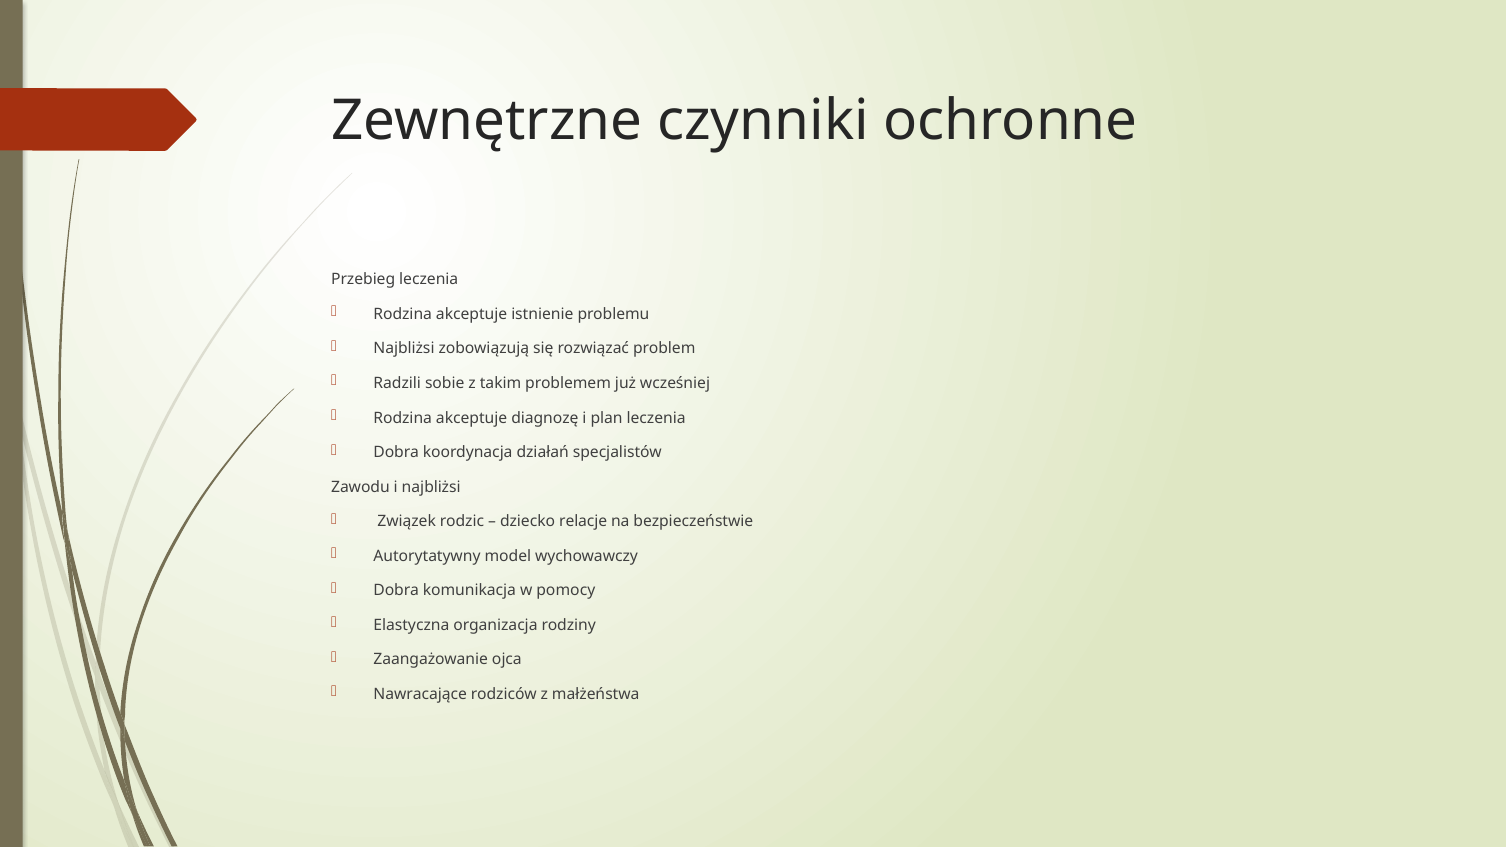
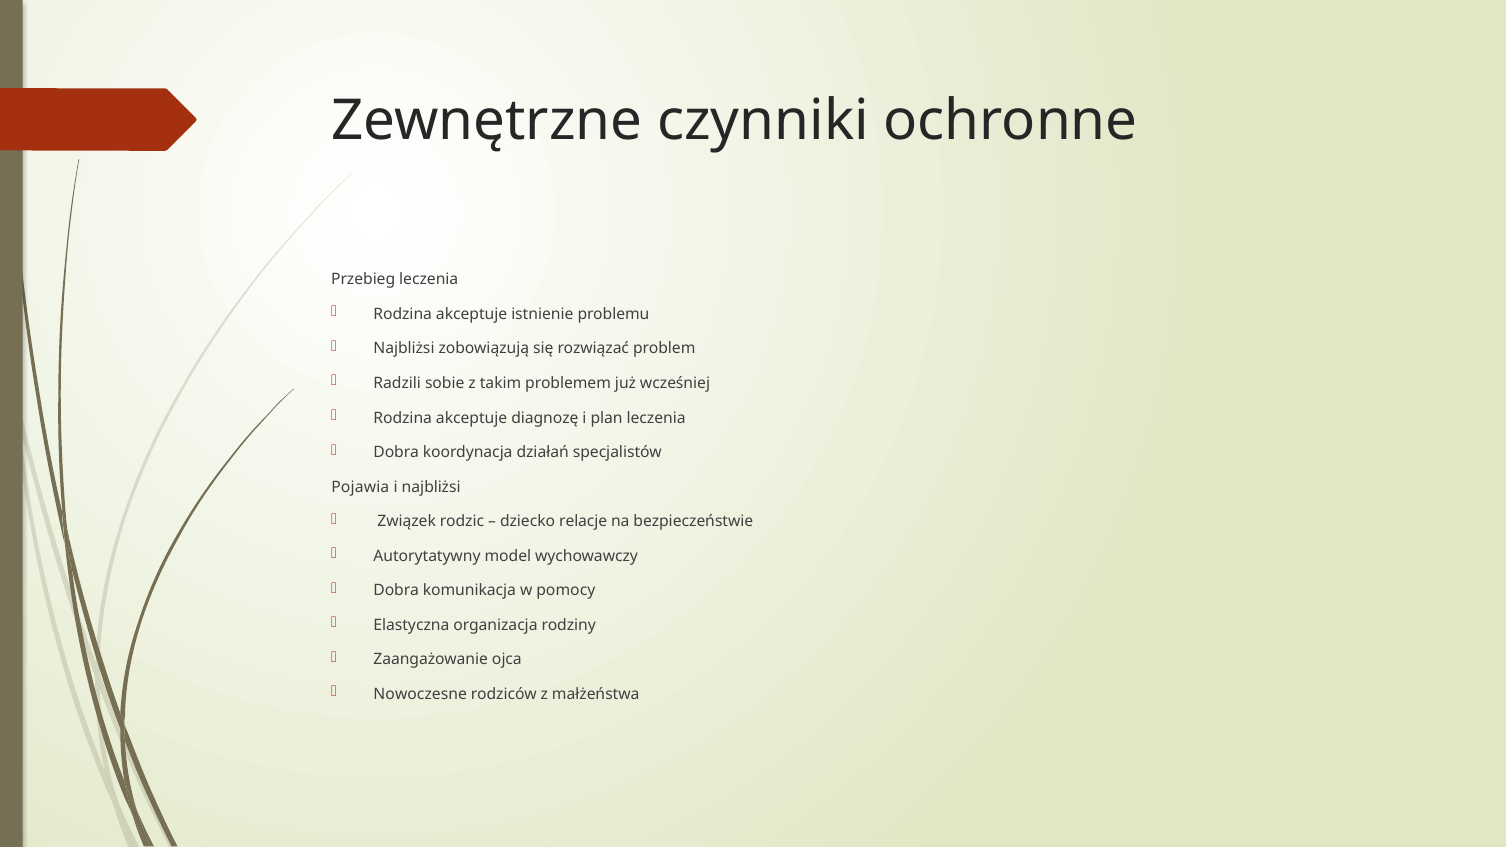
Zawodu: Zawodu -> Pojawia (360, 487)
Nawracające: Nawracające -> Nowoczesne (420, 694)
